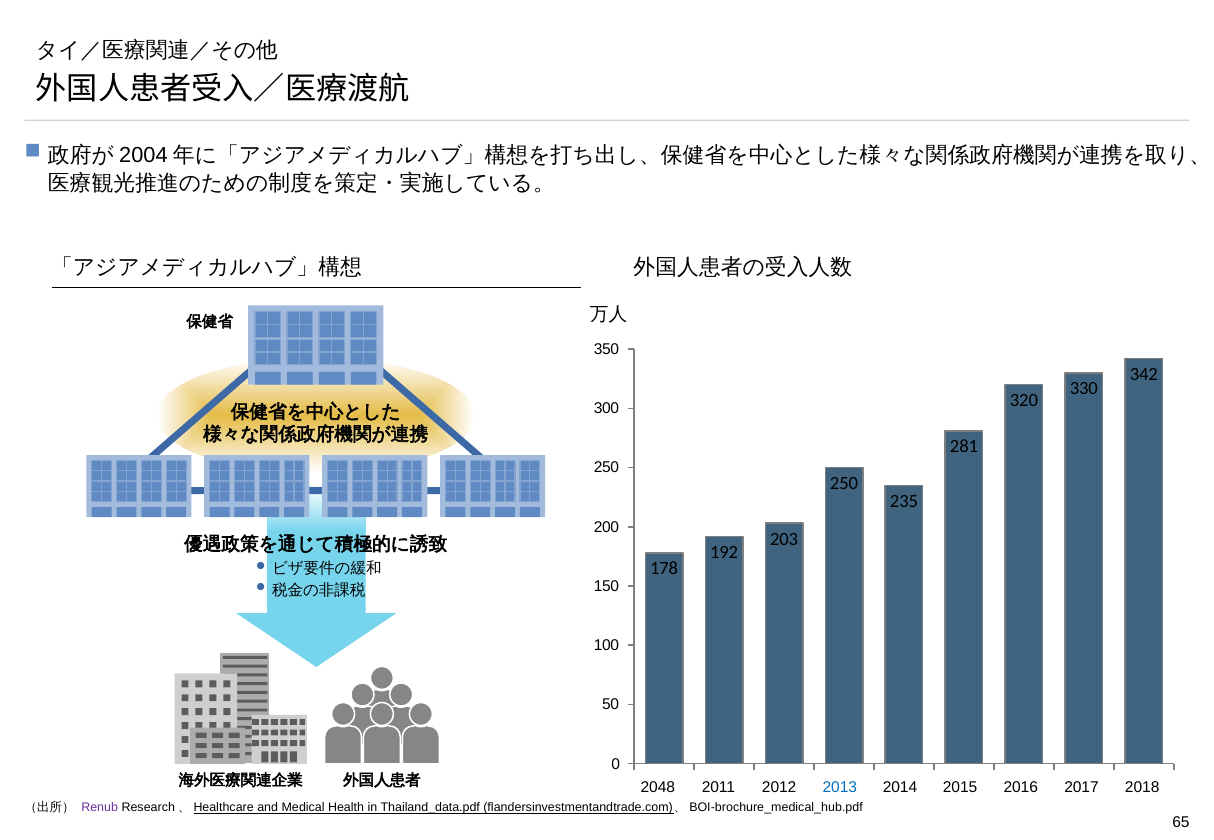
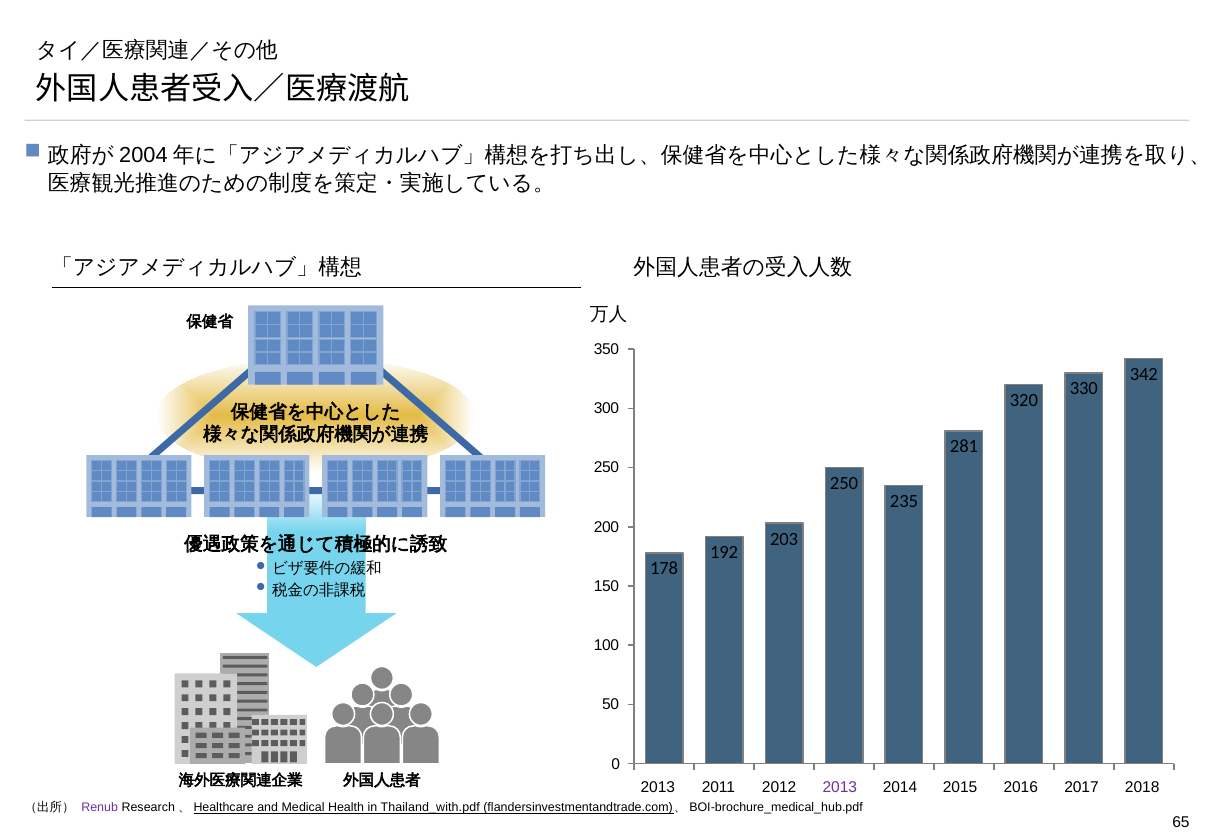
2048: 2048 -> 2013 (658, 788)
2013 colour: blue -> purple (840, 788)
Thailand_data.pdf: Thailand_data.pdf -> Thailand_with.pdf (430, 808)
